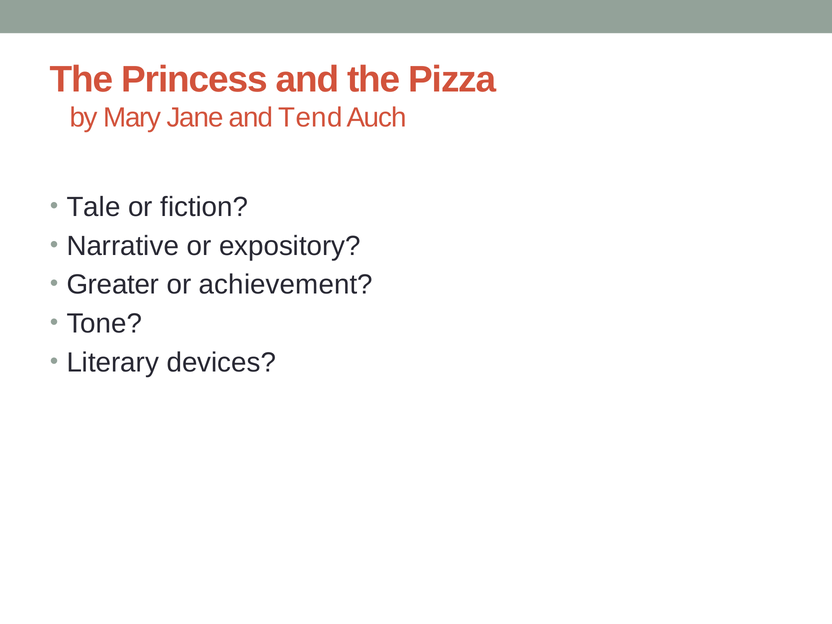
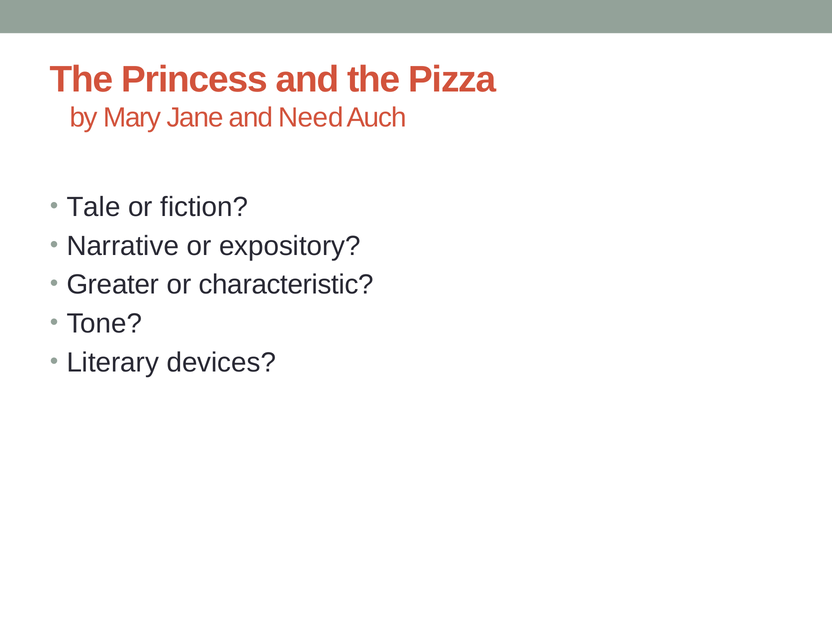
Tend: Tend -> Need (311, 118)
achievement: achievement -> characteristic (286, 285)
